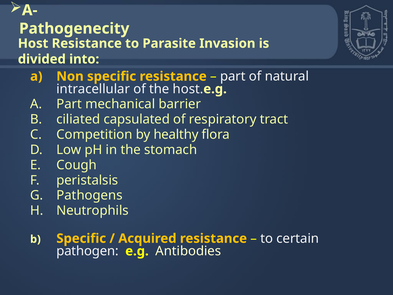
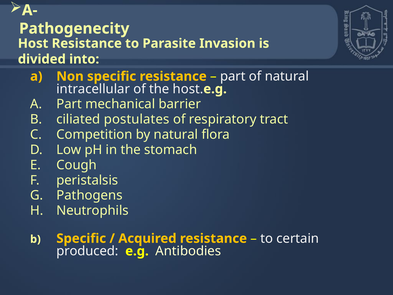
capsulated: capsulated -> postulates (137, 119)
by healthy: healthy -> natural (176, 134)
pathogen: pathogen -> produced (87, 251)
